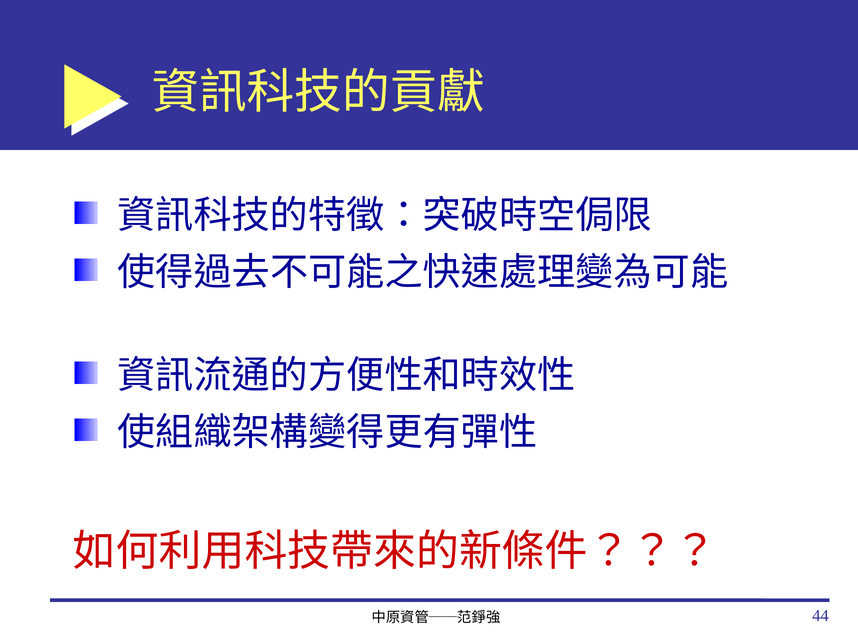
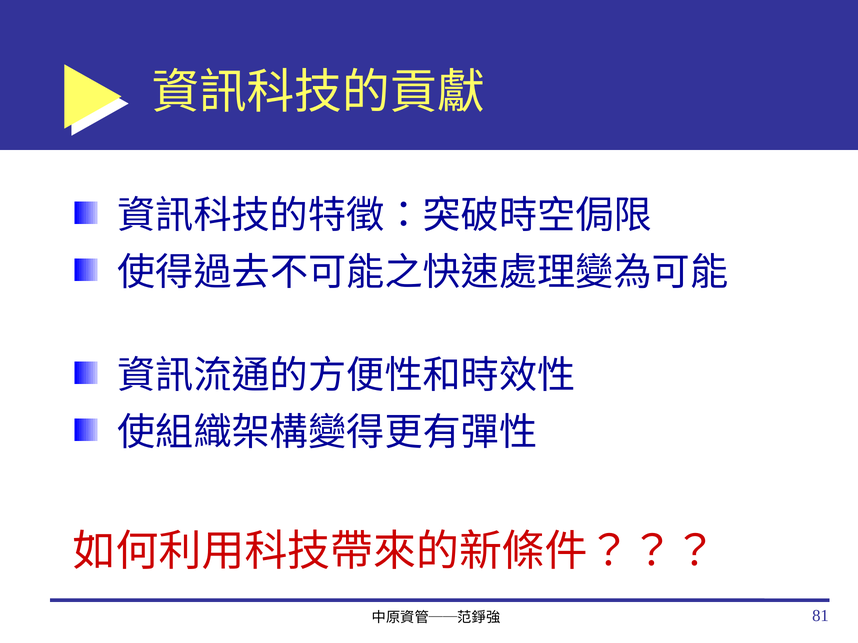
44: 44 -> 81 (820, 616)
